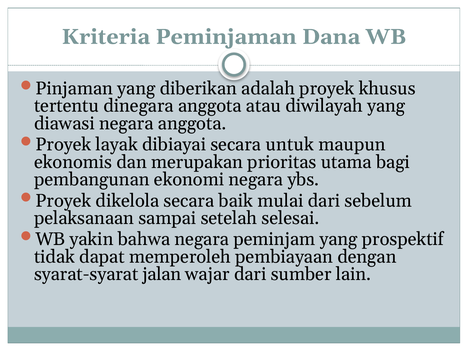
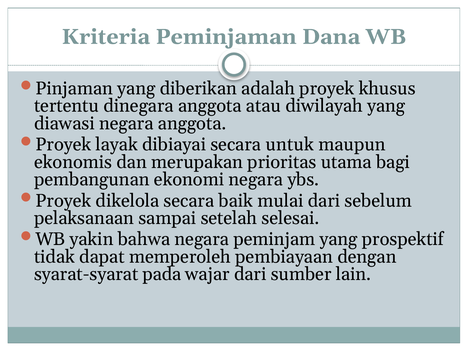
jalan: jalan -> pada (162, 274)
